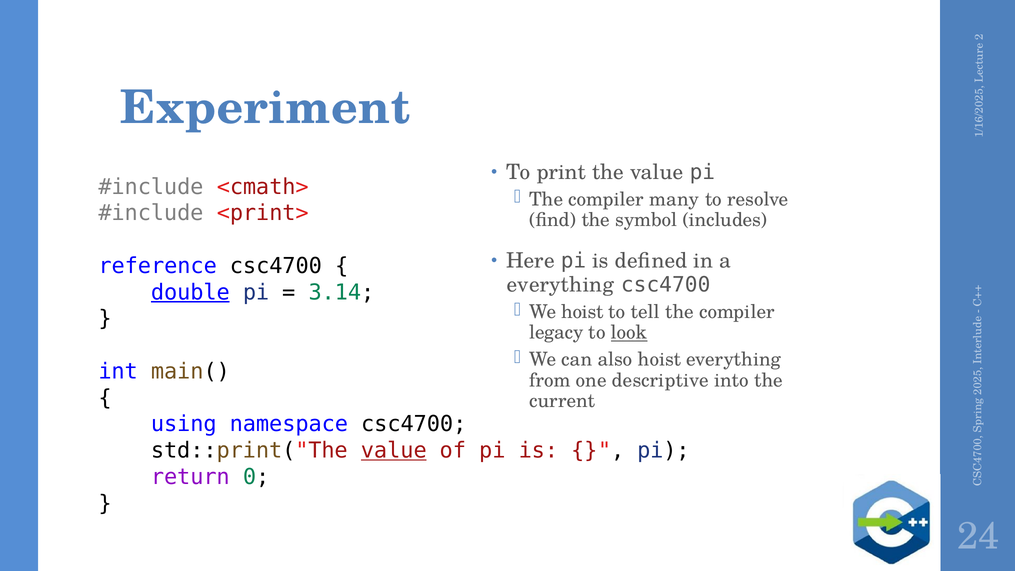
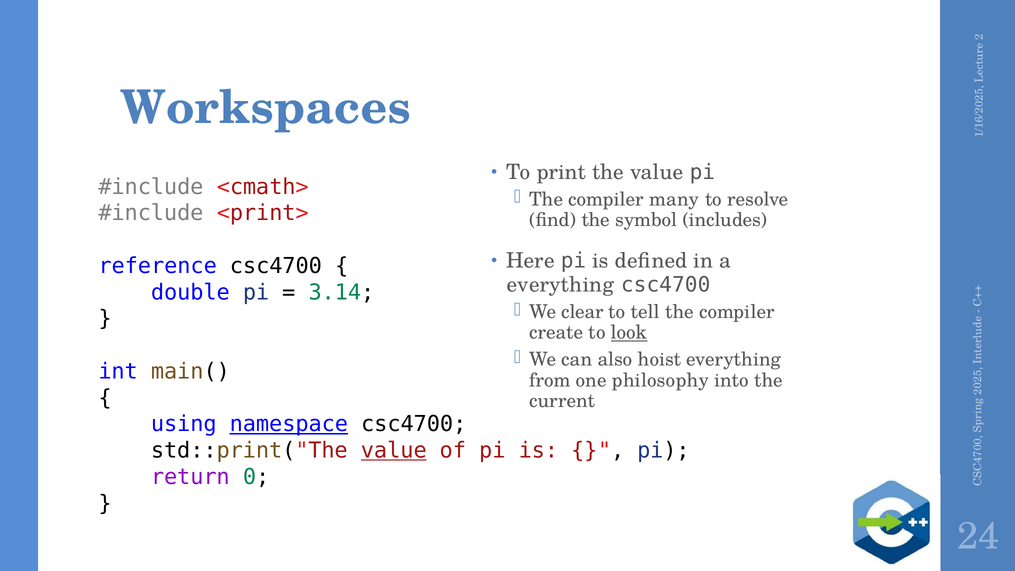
Experiment: Experiment -> Workspaces (266, 108)
double underline: present -> none (190, 292)
We hoist: hoist -> clear (582, 312)
legacy: legacy -> create (556, 333)
descriptive: descriptive -> philosophy (660, 380)
namespace underline: none -> present (289, 424)
